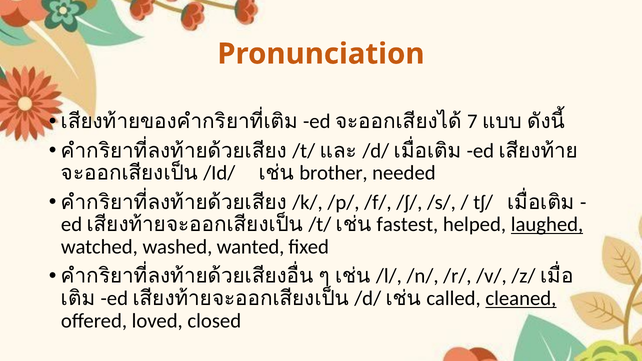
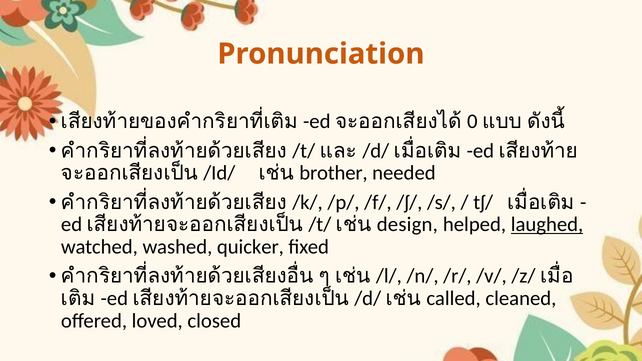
7: 7 -> 0 (472, 122)
fastest: fastest -> design (407, 225)
wanted: wanted -> quicker (250, 247)
cleaned underline: present -> none (521, 299)
